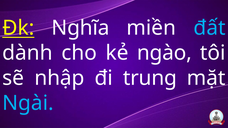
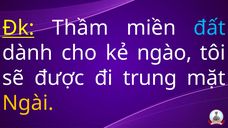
Nghĩa: Nghĩa -> Thầm (80, 28)
nhập: nhập -> được (59, 78)
Ngài colour: light blue -> yellow (28, 103)
